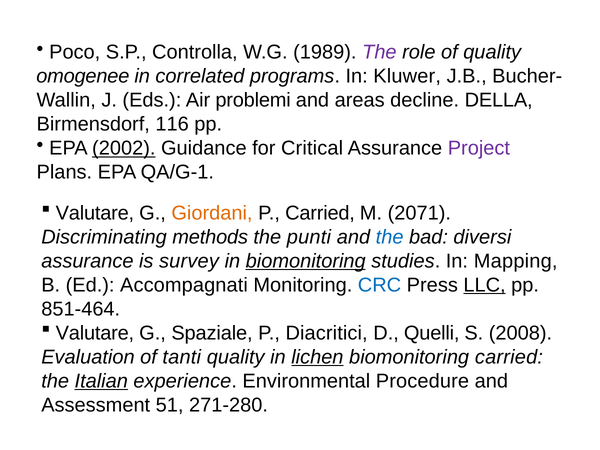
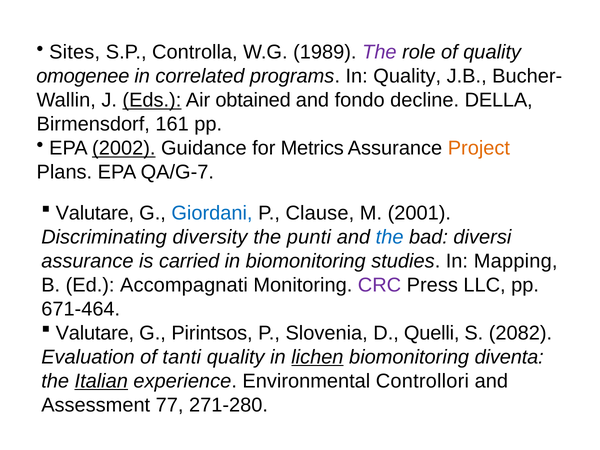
Poco: Poco -> Sites (75, 52)
In Kluwer: Kluwer -> Quality (407, 76)
Eds underline: none -> present (152, 100)
problemi: problemi -> obtained (253, 100)
areas: areas -> fondo (360, 100)
116: 116 -> 161 (172, 124)
Critical: Critical -> Metrics (312, 148)
Project colour: purple -> orange (479, 148)
QA/G-1: QA/G-1 -> QA/G-7 (177, 172)
Giordani colour: orange -> blue (212, 213)
P Carried: Carried -> Clause (320, 213)
2071: 2071 -> 2001 (419, 213)
methods: methods -> diversity (210, 237)
survey: survey -> carried (189, 261)
biomonitoring underline: present -> none (306, 261)
CRC colour: blue -> purple (380, 285)
LLC underline: present -> none (485, 285)
851-464: 851-464 -> 671-464 (81, 309)
Spaziale: Spaziale -> Pirintsos (212, 333)
Diacritici: Diacritici -> Slovenia (327, 333)
2008: 2008 -> 2082 (520, 333)
biomonitoring carried: carried -> diventa (509, 357)
Procedure: Procedure -> Controllori (422, 381)
51: 51 -> 77 (170, 405)
